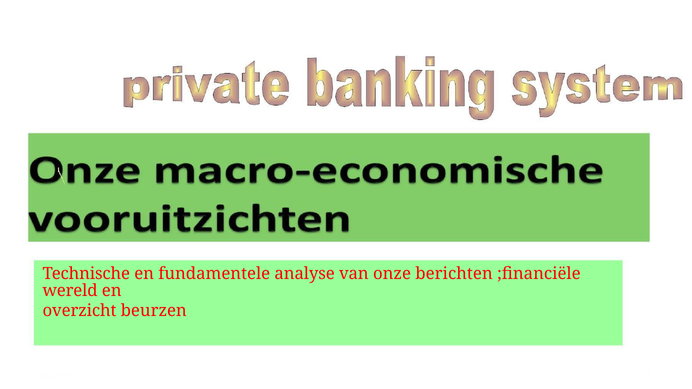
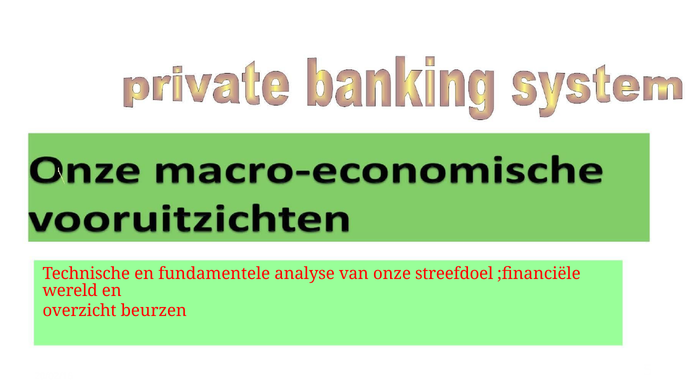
berichten: berichten -> streefdoel (454, 274)
